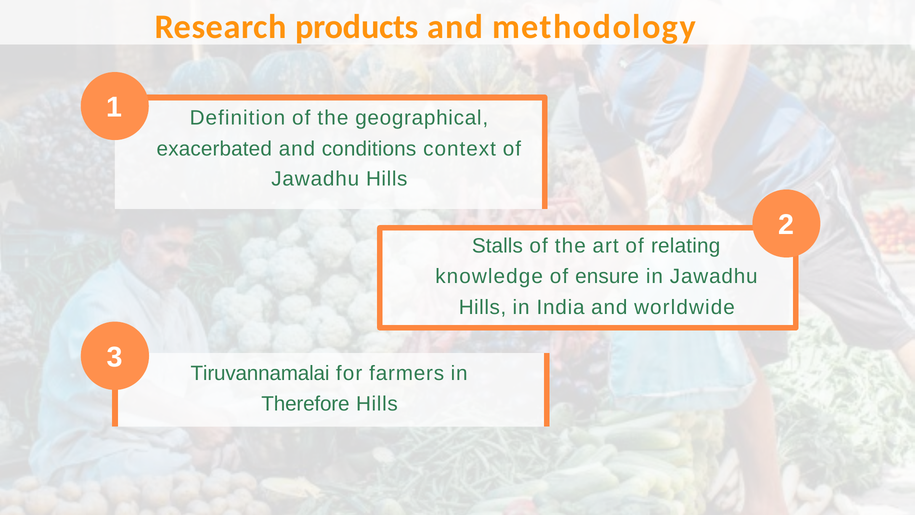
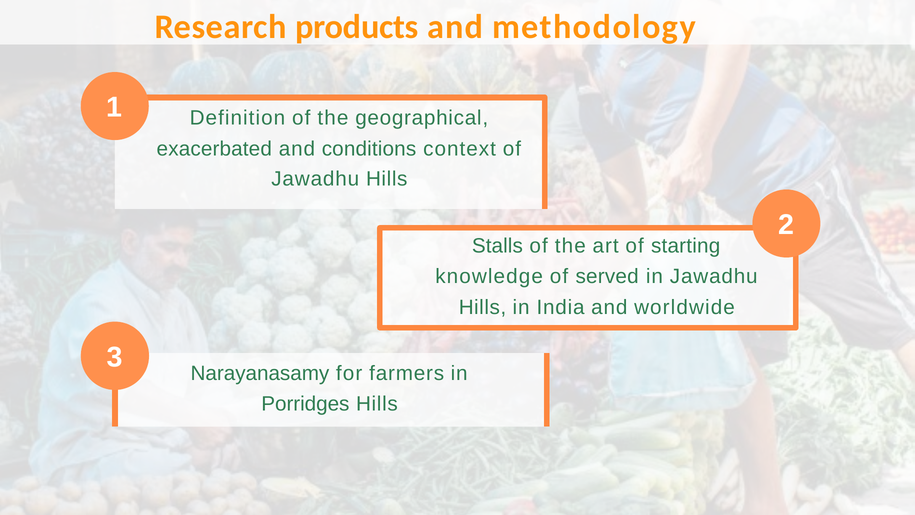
relating: relating -> starting (686, 246)
ensure: ensure -> served (607, 276)
Tiruvannamalai: Tiruvannamalai -> Narayanasamy (260, 373)
Therefore: Therefore -> Porridges (305, 404)
